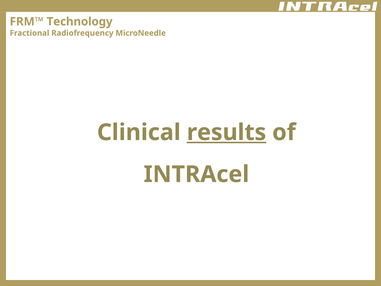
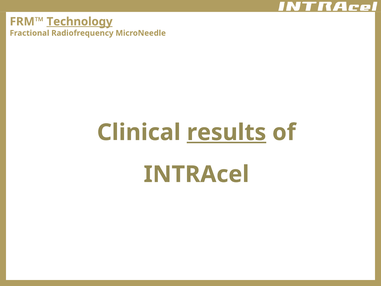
Technology underline: none -> present (80, 22)
